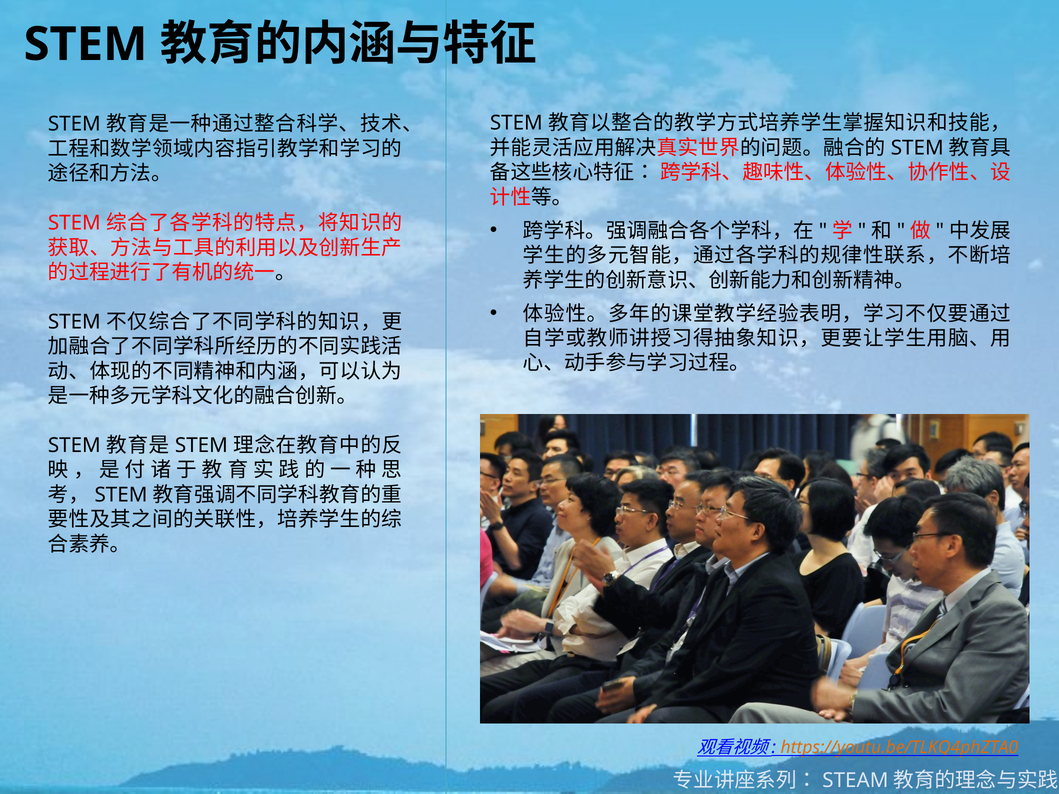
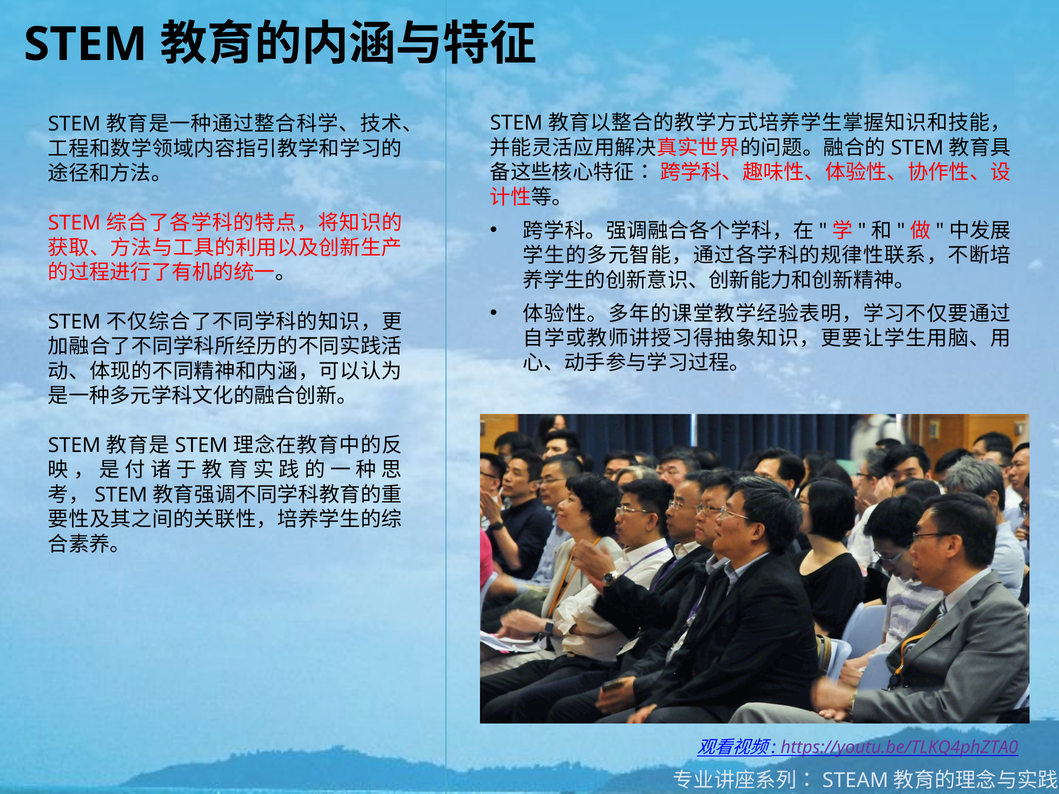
https://youtu.be/TLKQ4phZTA0 colour: orange -> purple (899, 748)
